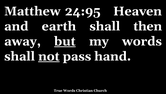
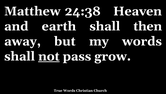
24:95: 24:95 -> 24:38 (83, 11)
but underline: present -> none (65, 41)
hand: hand -> grow (113, 56)
